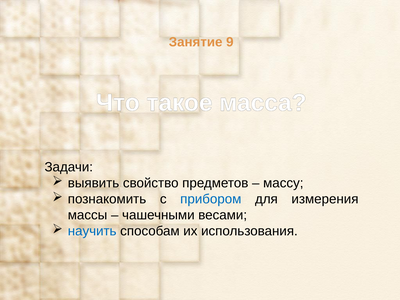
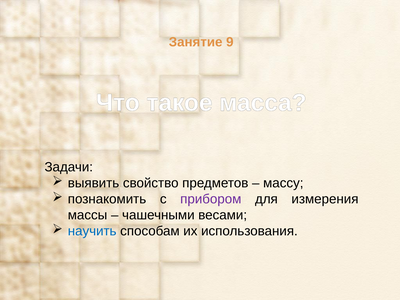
прибором colour: blue -> purple (211, 199)
